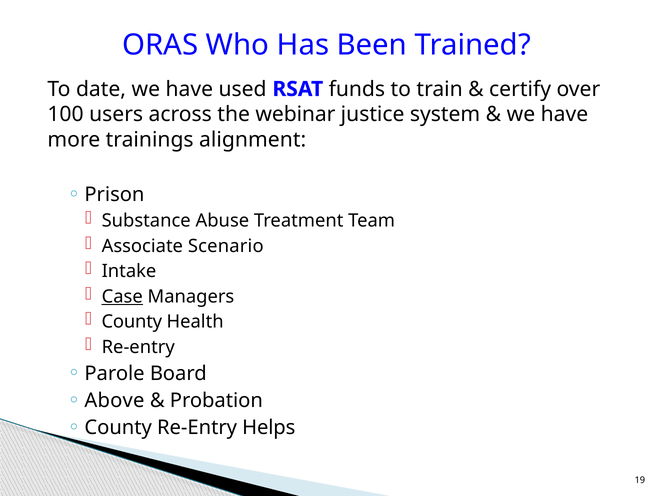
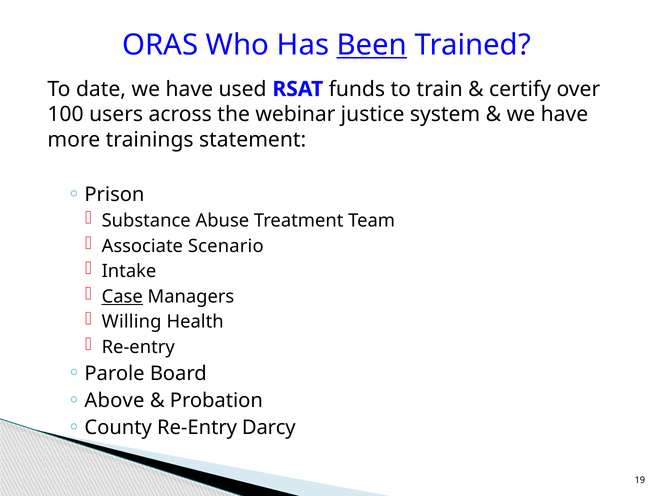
Been underline: none -> present (372, 45)
alignment: alignment -> statement (253, 140)
County: County -> Willing (132, 322)
Helps: Helps -> Darcy (269, 428)
